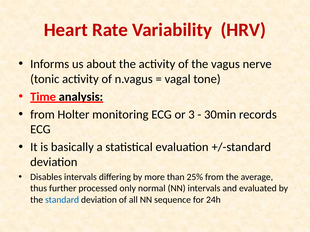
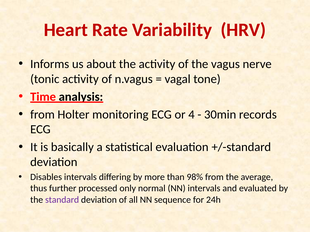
3: 3 -> 4 (191, 115)
25%: 25% -> 98% (195, 177)
standard colour: blue -> purple (62, 200)
